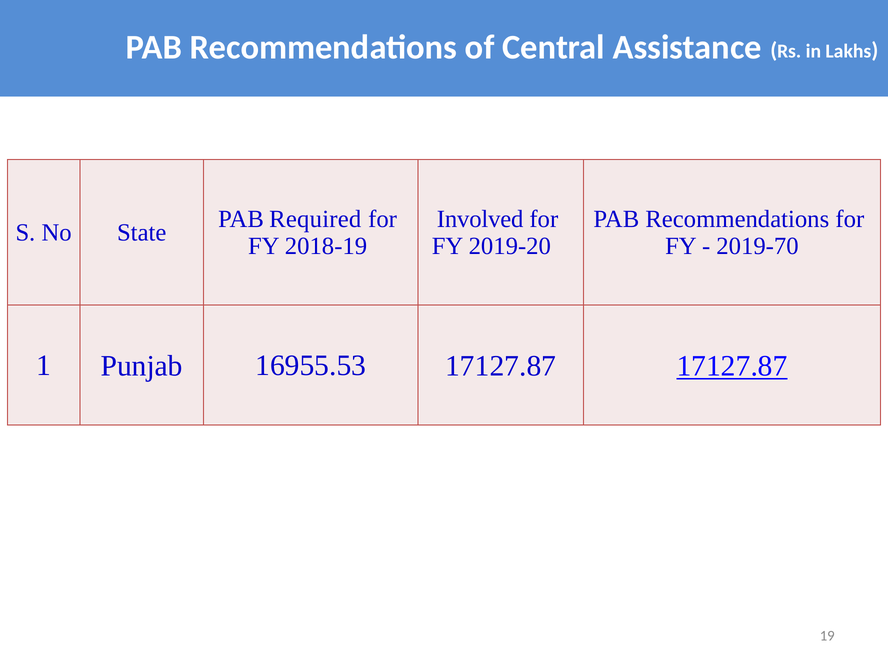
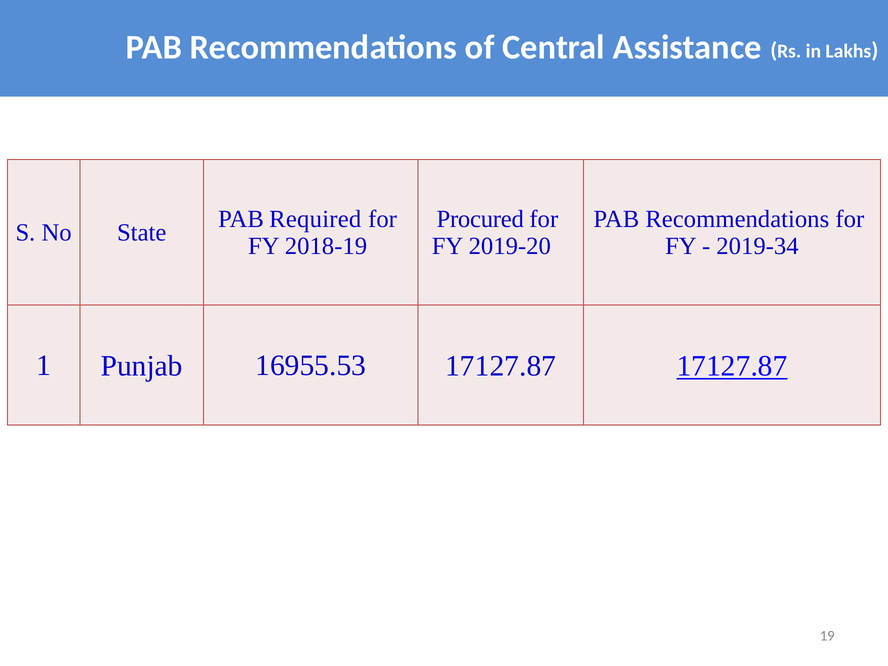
Involved: Involved -> Procured (480, 219)
2019-70: 2019-70 -> 2019-34 (758, 246)
